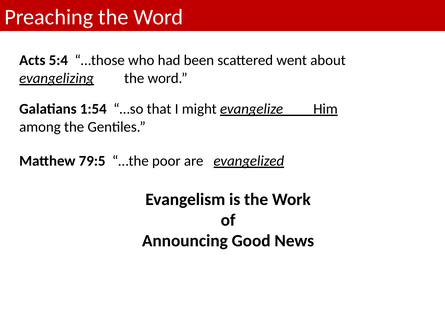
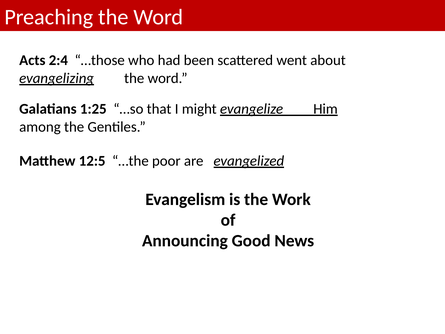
5:4: 5:4 -> 2:4 (58, 60)
1:54: 1:54 -> 1:25 (93, 109)
79:5: 79:5 -> 12:5 (92, 161)
